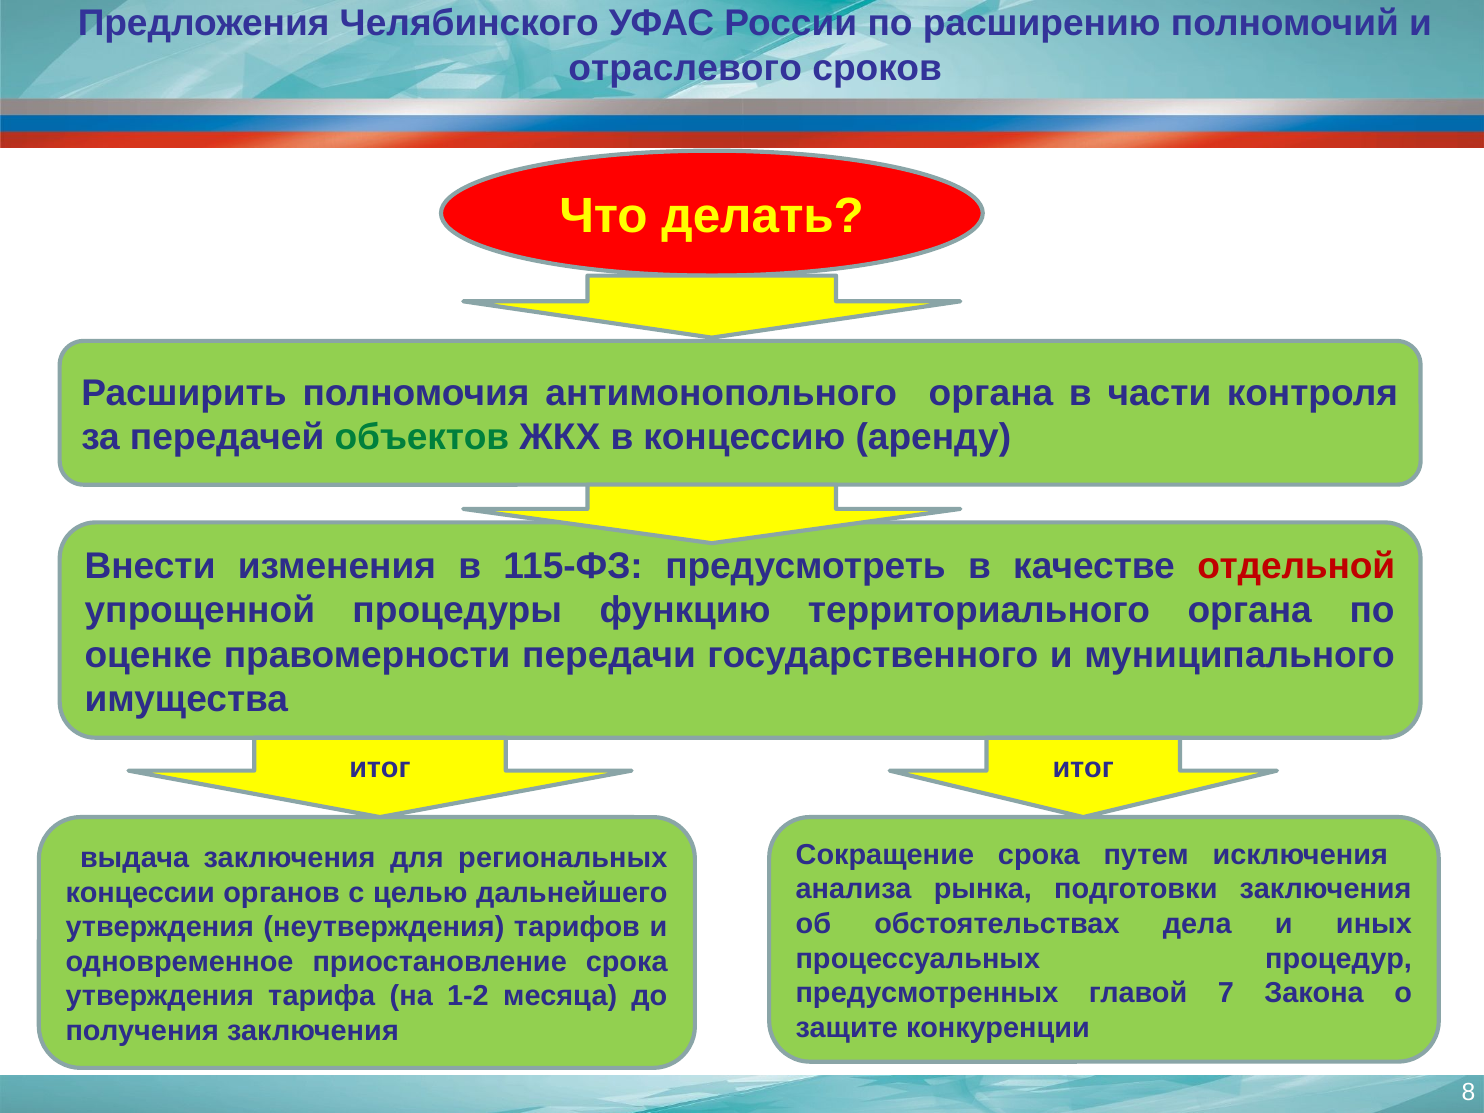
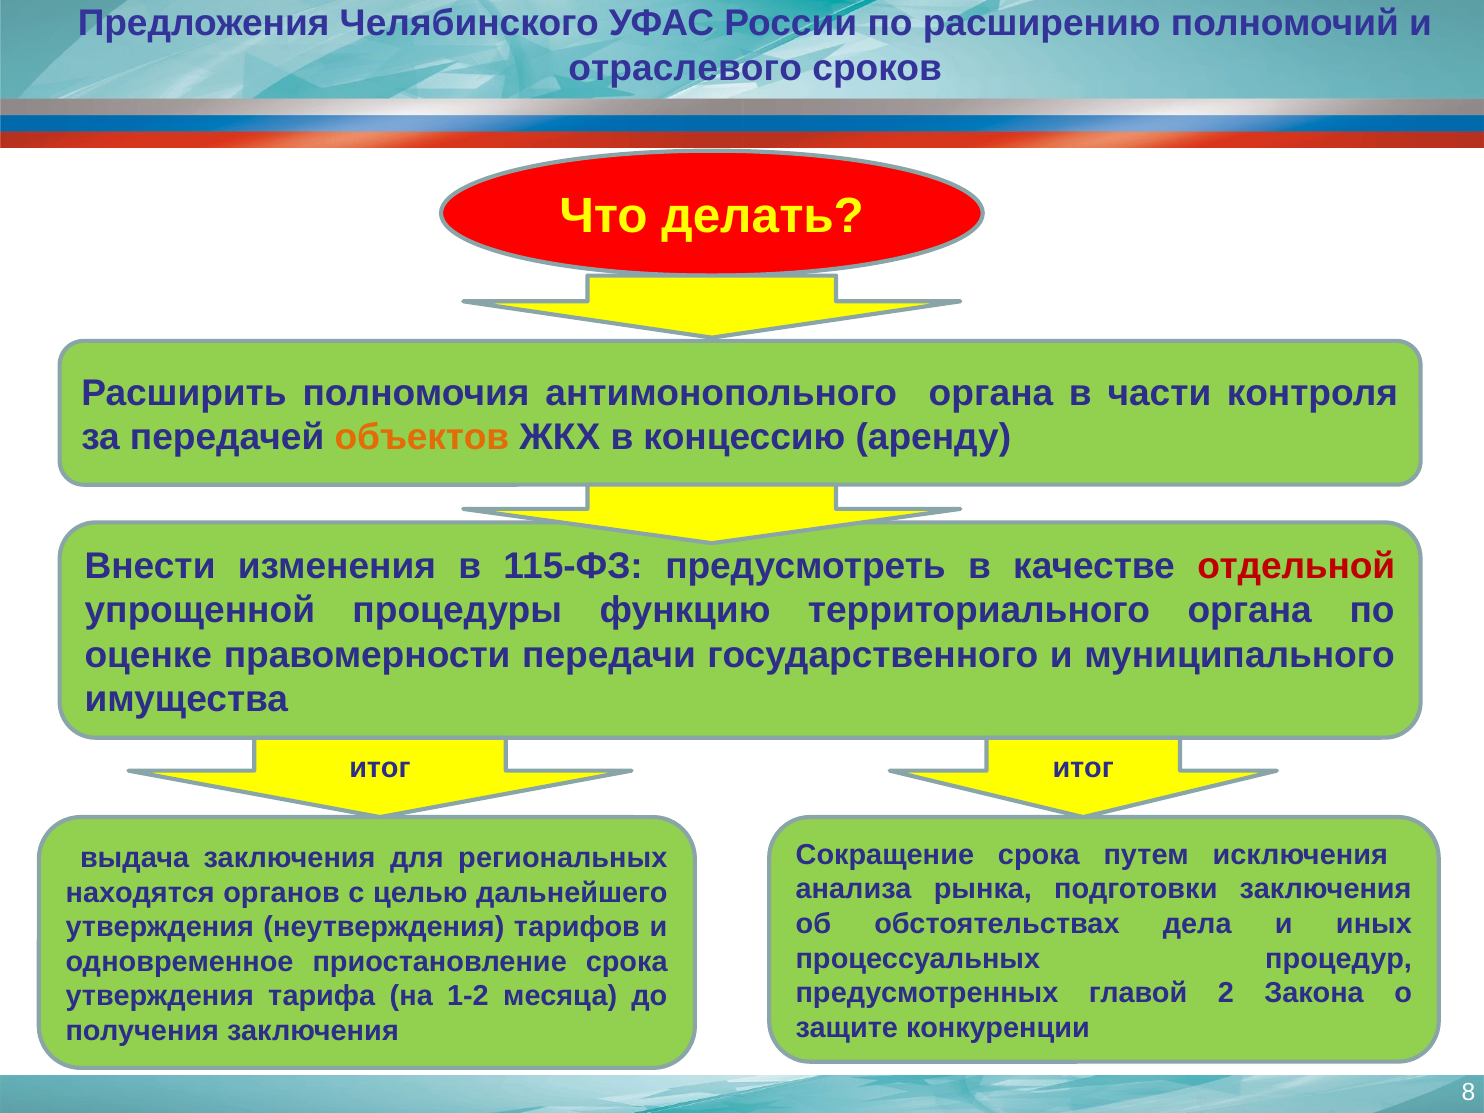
объектов colour: green -> orange (422, 438)
концессии: концессии -> находятся (140, 893)
7: 7 -> 2 (1226, 993)
